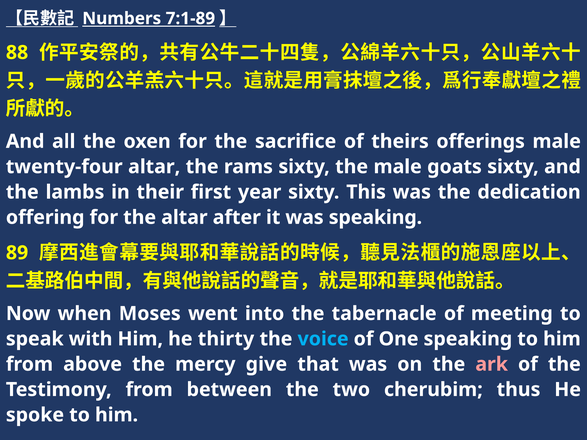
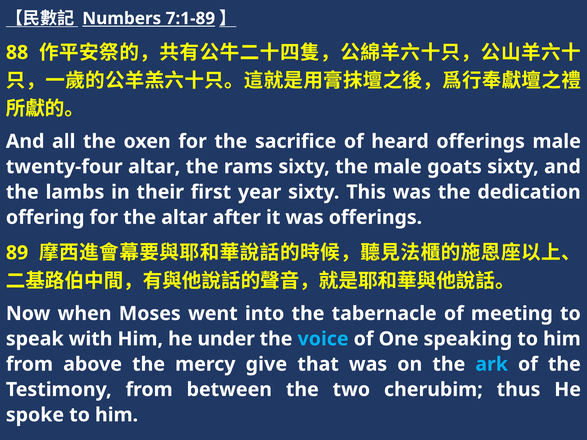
theirs: theirs -> heard (400, 141)
was speaking: speaking -> offerings (375, 218)
thirty: thirty -> under (226, 339)
ark colour: pink -> light blue (492, 364)
